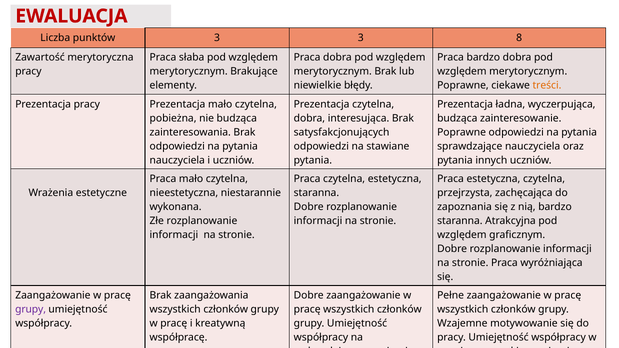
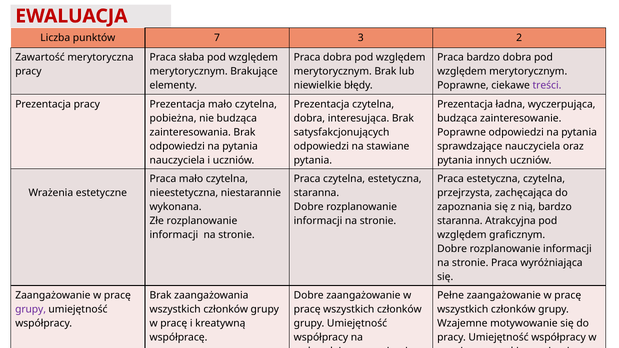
punktów 3: 3 -> 7 (217, 38)
8: 8 -> 2 (519, 38)
treści colour: orange -> purple (547, 86)
